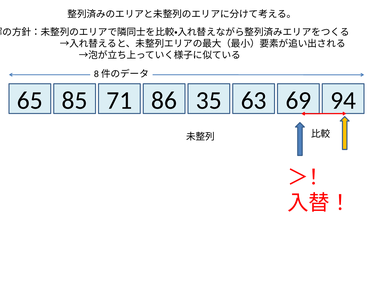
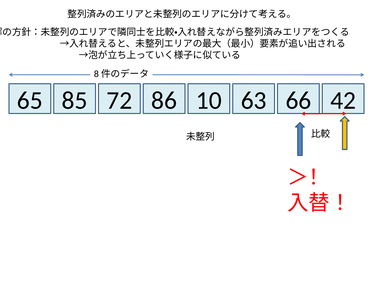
71: 71 -> 72 (119, 100)
35: 35 -> 10 (209, 100)
69: 69 -> 66 (298, 100)
94: 94 -> 42 (343, 100)
